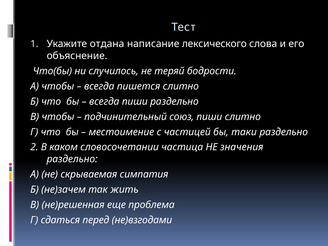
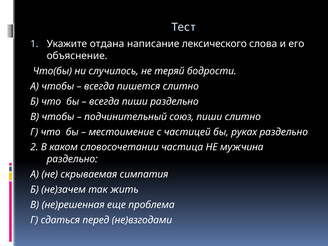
таки: таки -> руках (244, 132)
значения: значения -> мужчина (242, 147)
